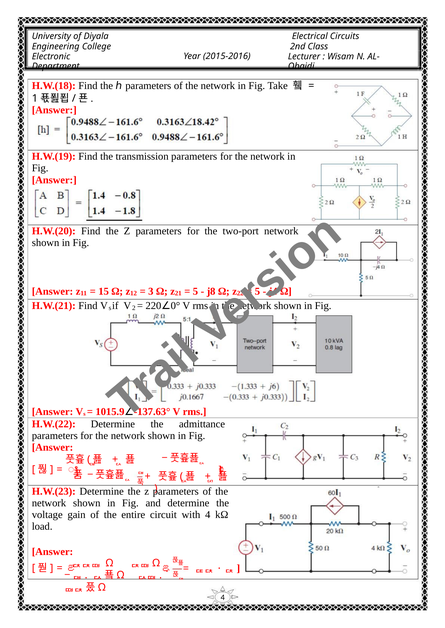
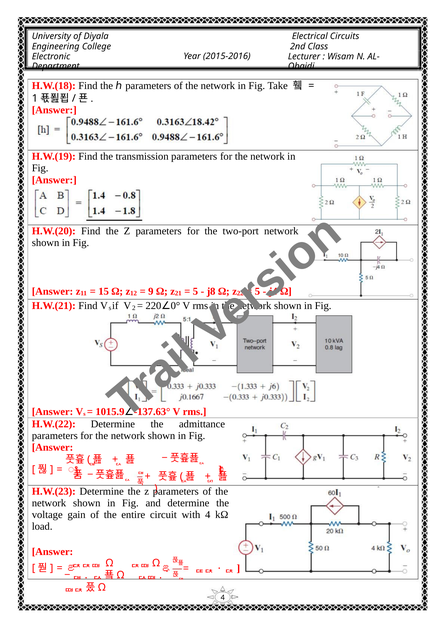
3: 3 -> 9 (151, 292)
